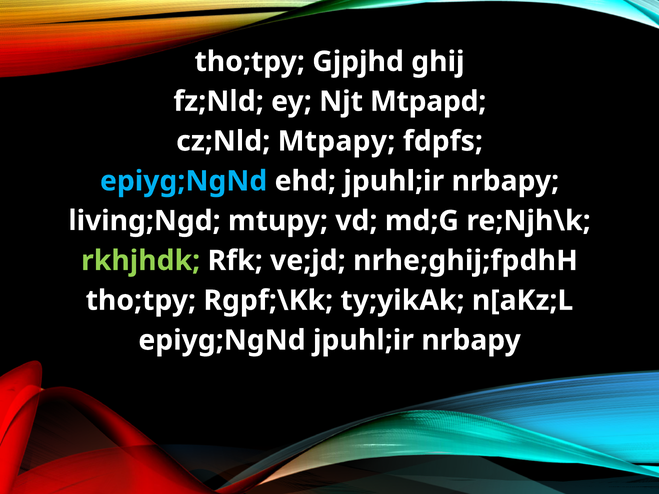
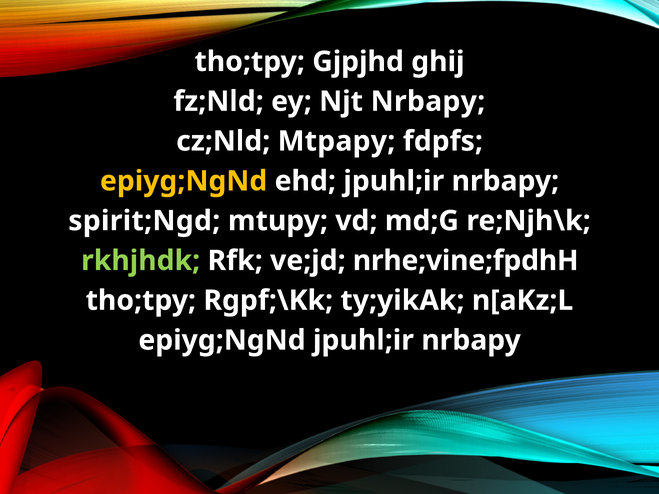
Njt Mtpapd: Mtpapd -> Nrbapy (428, 101)
epiyg;NgNd colour: light blue -> yellow (184, 181)
living;Ngd: living;Ngd -> spirit;Ngd (144, 221)
nrhe;ghij;fpdhH: nrhe;ghij;fpdhH -> nrhe;vine;fpdhH (466, 261)
